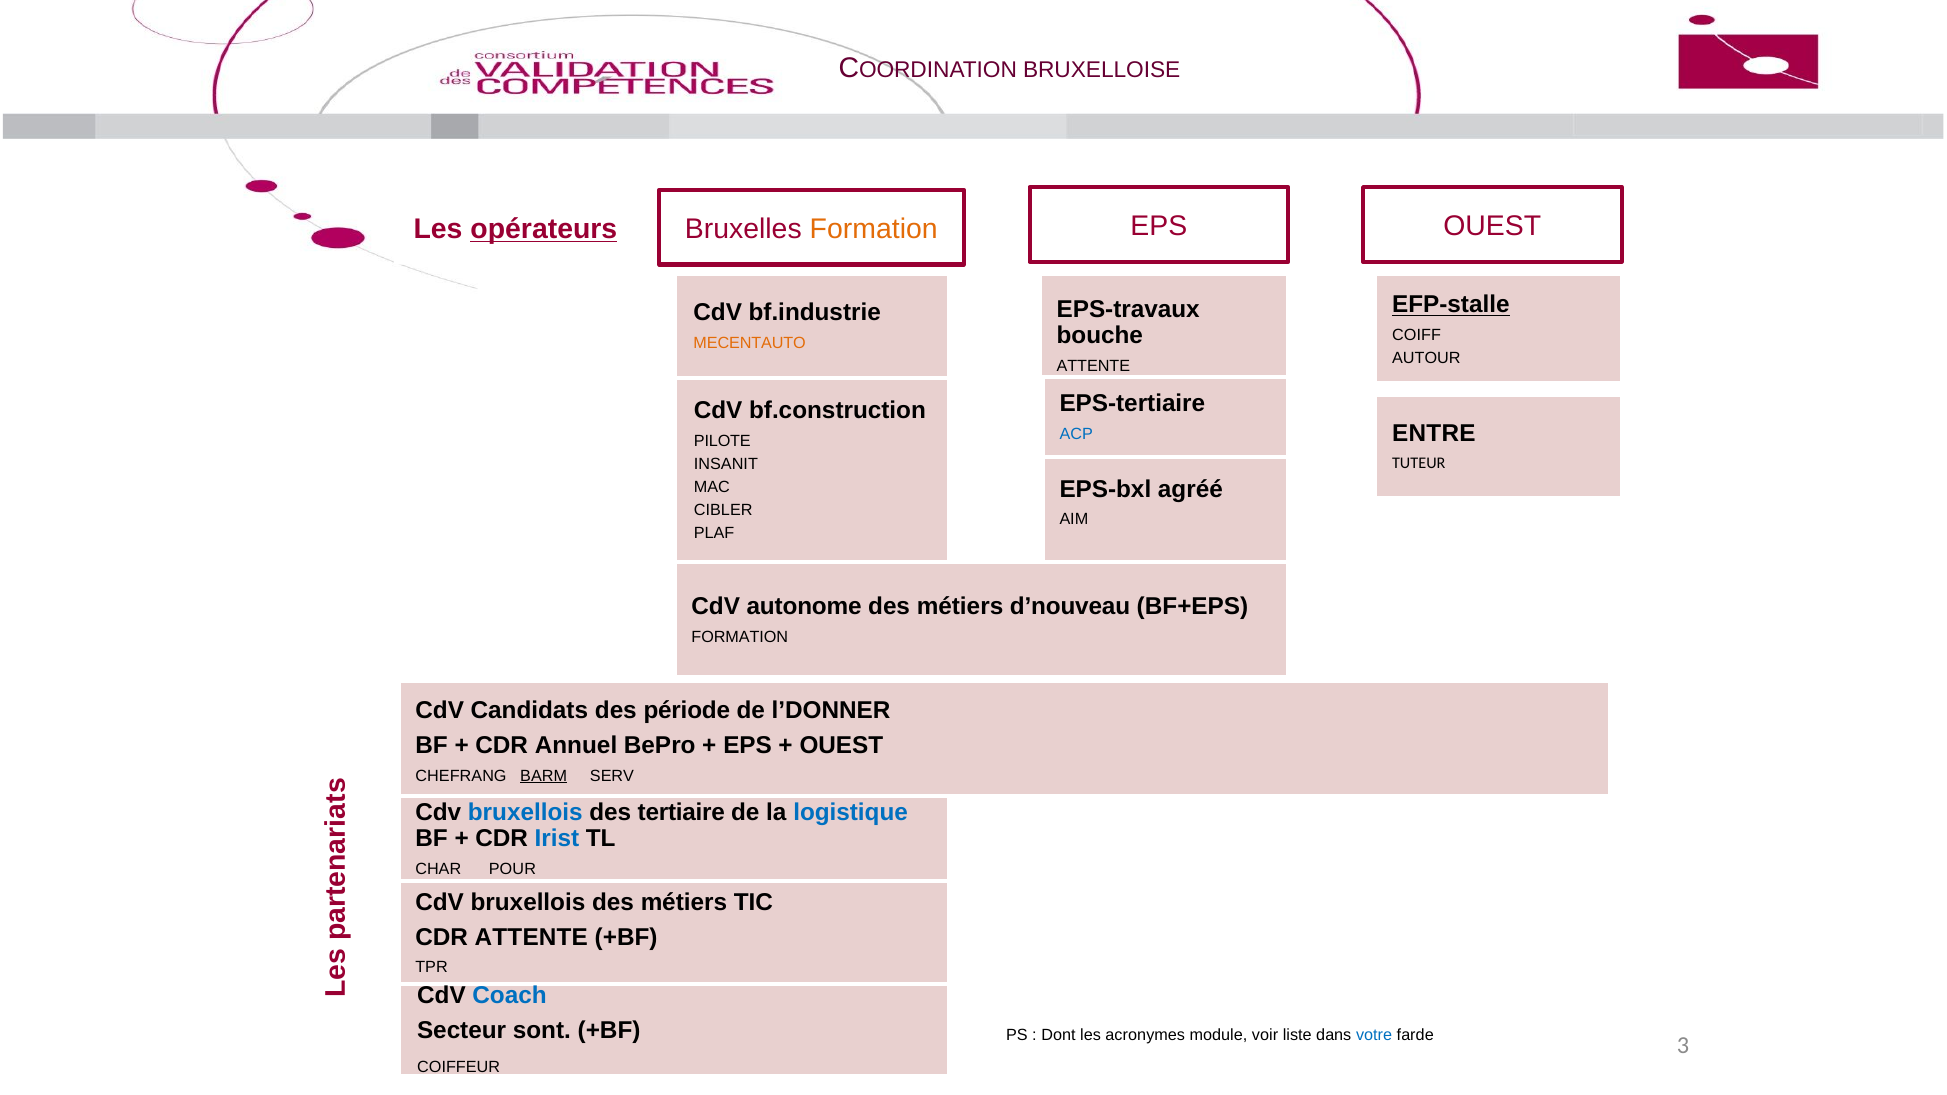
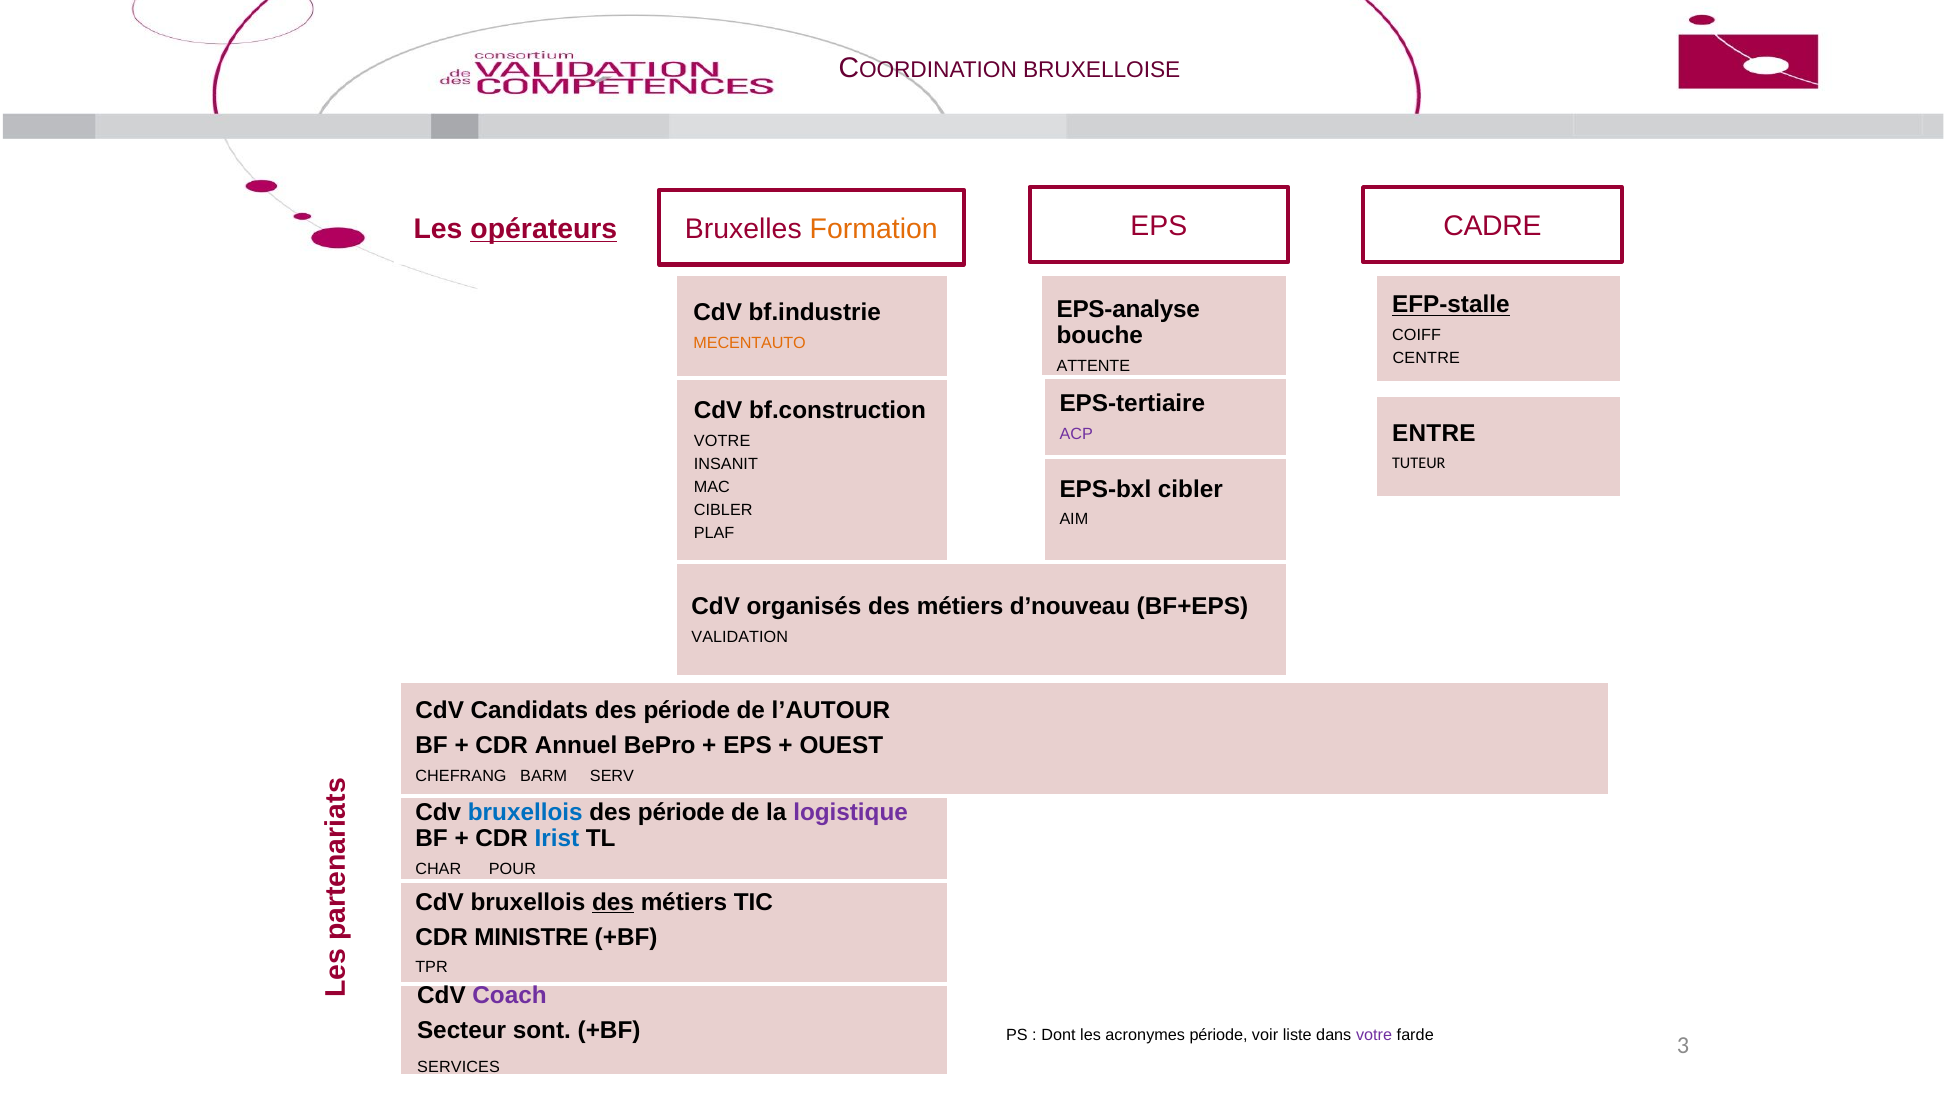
EPS OUEST: OUEST -> CADRE (1492, 226)
EPS-travaux: EPS-travaux -> EPS-analyse (1128, 309)
AUTOUR: AUTOUR -> CENTRE (1426, 359)
ACP colour: blue -> purple (1076, 434)
PILOTE: PILOTE -> VOTRE (722, 441)
EPS-bxl agréé: agréé -> cibler (1190, 489)
autonome: autonome -> organisés (804, 607)
FORMATION: FORMATION -> VALIDATION (740, 637)
l’DONNER: l’DONNER -> l’AUTOUR (831, 711)
BARM underline: present -> none (544, 776)
tertiaire: tertiaire -> période (681, 812)
logistique colour: blue -> purple (851, 812)
des underline: none -> present (613, 902)
CDR ATTENTE: ATTENTE -> MINISTRE (532, 937)
Coach colour: blue -> purple (510, 996)
acronymes module: module -> période (1219, 1036)
votre colour: blue -> purple (1374, 1036)
COIFFEUR: COIFFEUR -> SERVICES (459, 1068)
